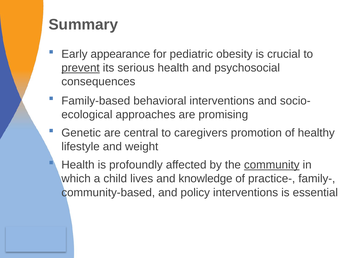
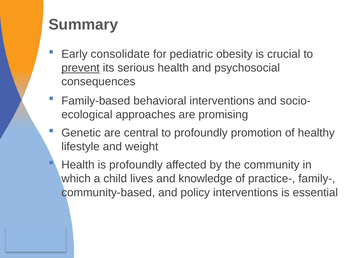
appearance: appearance -> consolidate (120, 54)
to caregivers: caregivers -> profoundly (201, 133)
community underline: present -> none (272, 165)
